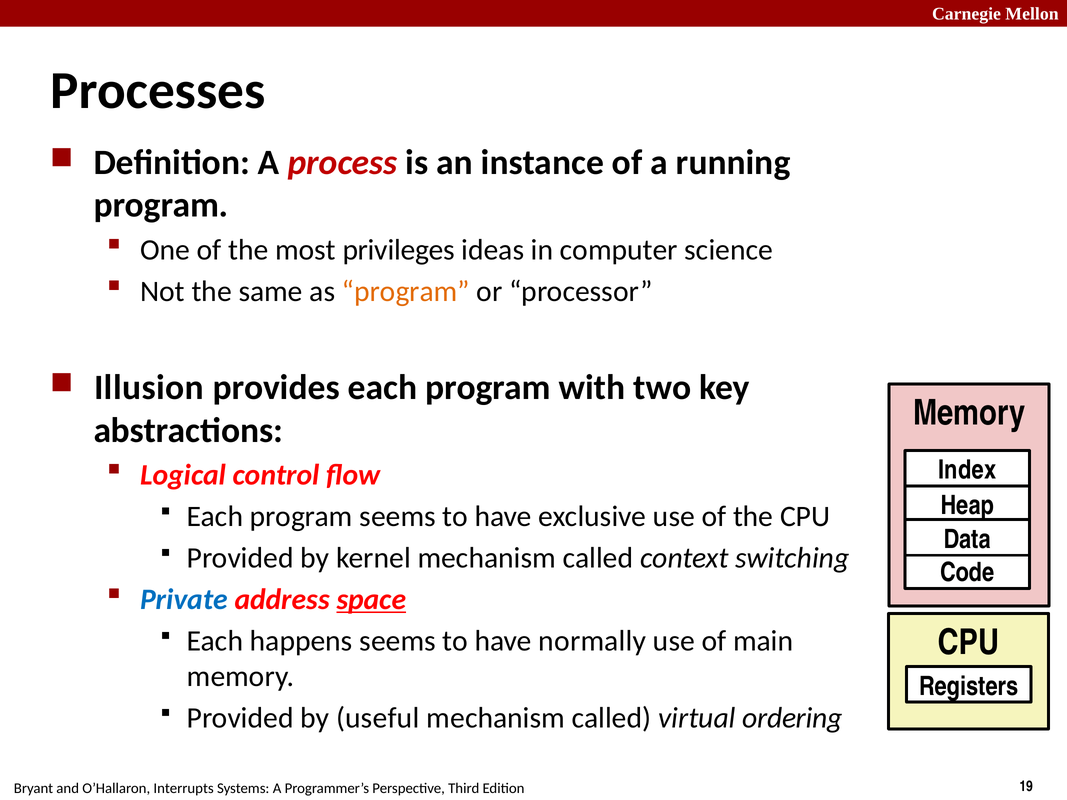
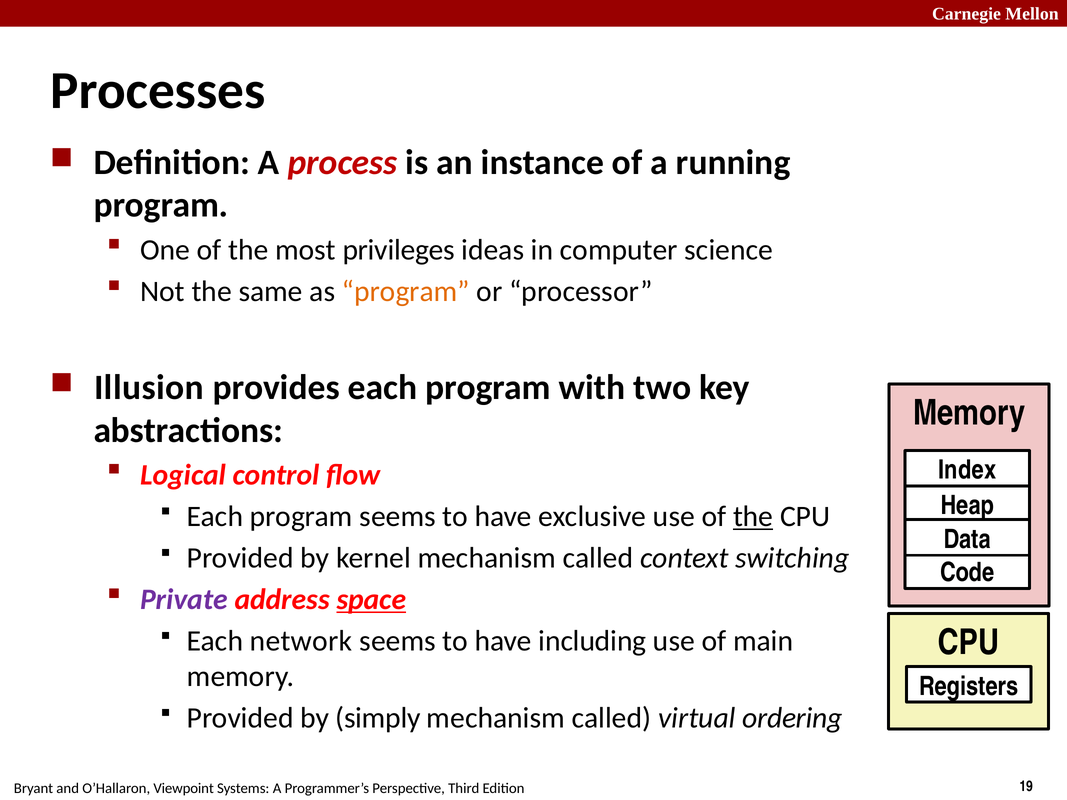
the underline: none -> present (753, 517)
Private colour: blue -> purple (184, 600)
happens: happens -> network (301, 641)
normally: normally -> including (592, 641)
useful: useful -> simply (378, 718)
Interrupts: Interrupts -> Viewpoint (184, 789)
